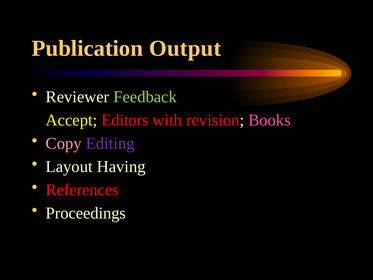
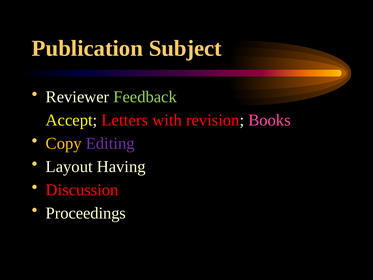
Output: Output -> Subject (185, 48)
Editors: Editors -> Letters (125, 120)
Copy colour: pink -> yellow (64, 143)
References: References -> Discussion (82, 190)
